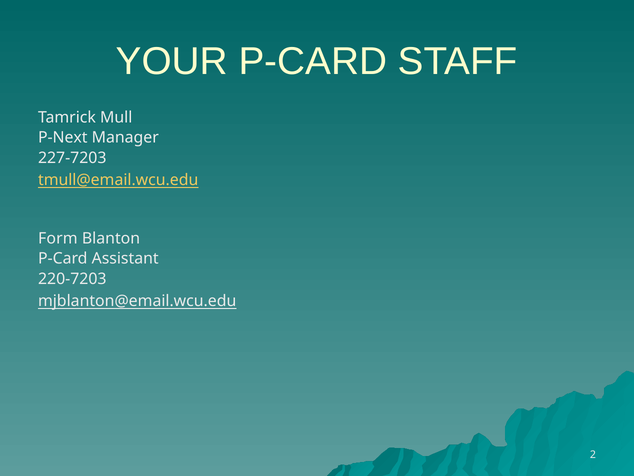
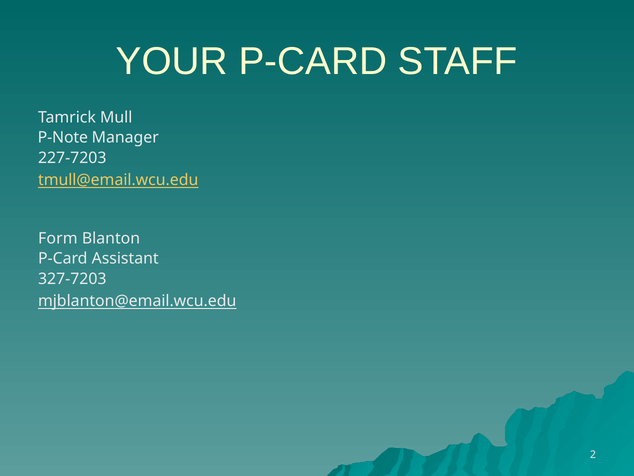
P-Next: P-Next -> P-Note (63, 138)
220-7203: 220-7203 -> 327-7203 (72, 279)
